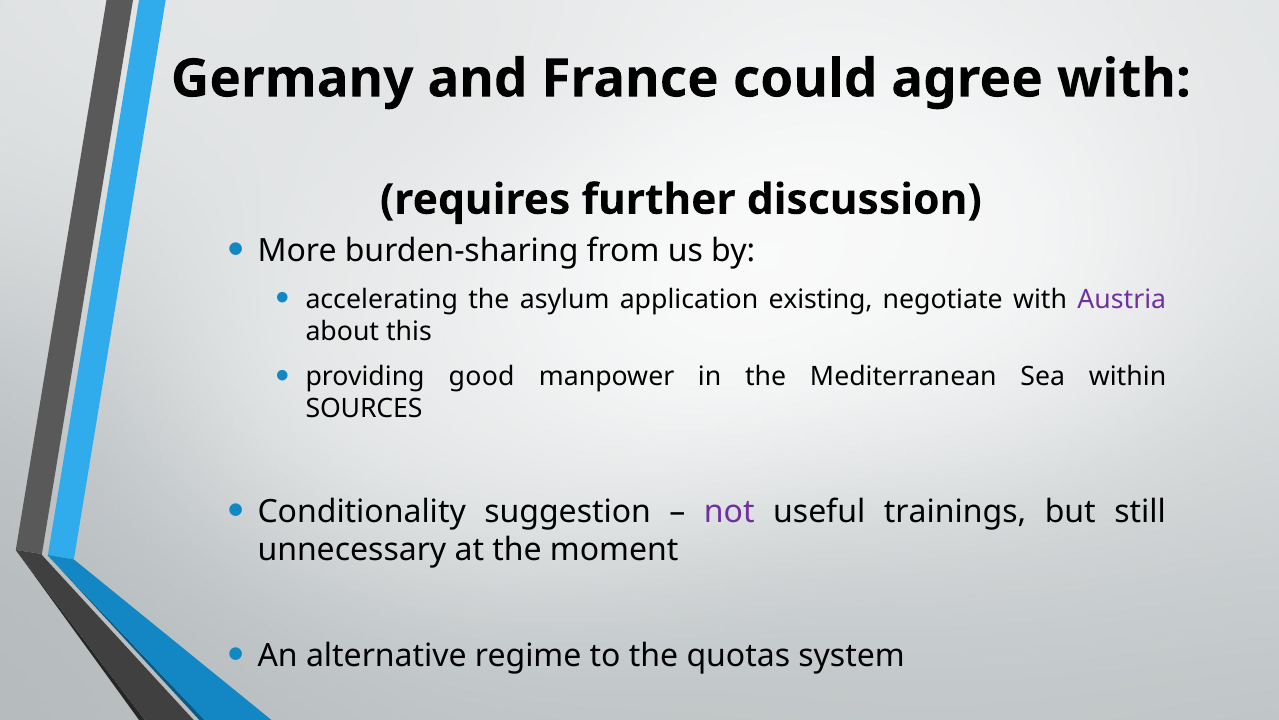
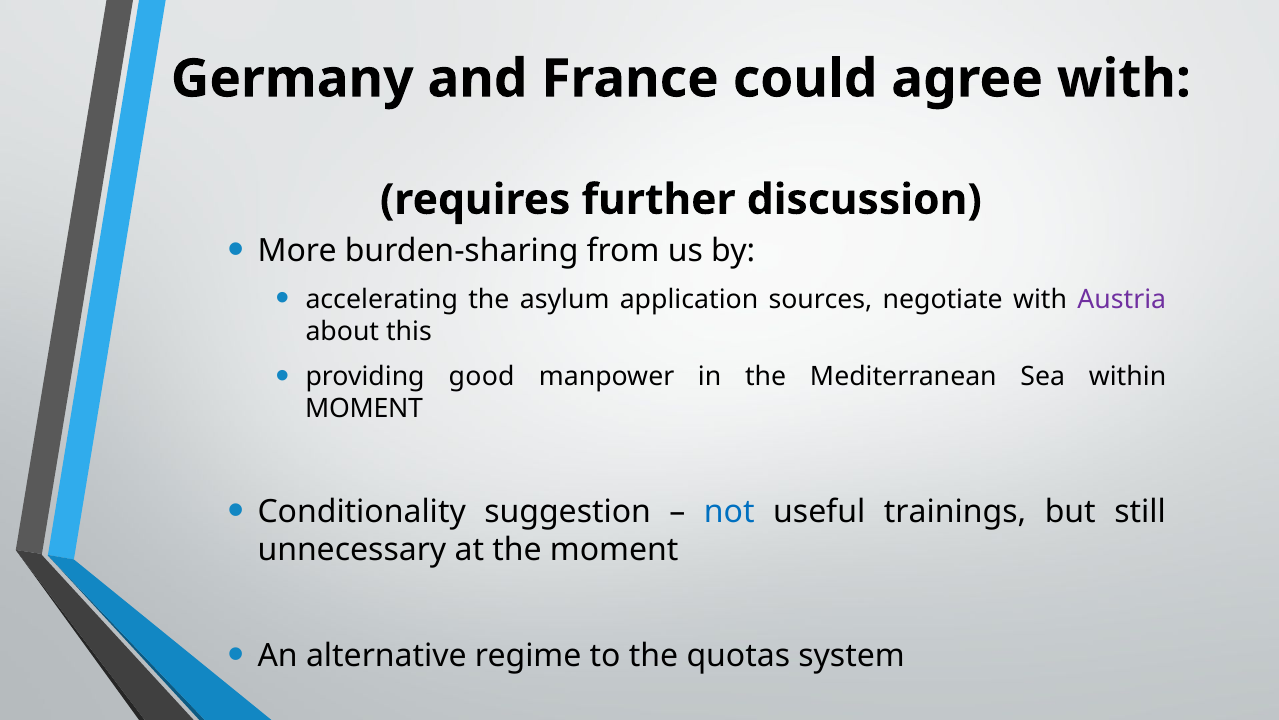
existing: existing -> sources (820, 299)
SOURCES: SOURCES -> MOMENT (364, 408)
not colour: purple -> blue (729, 511)
